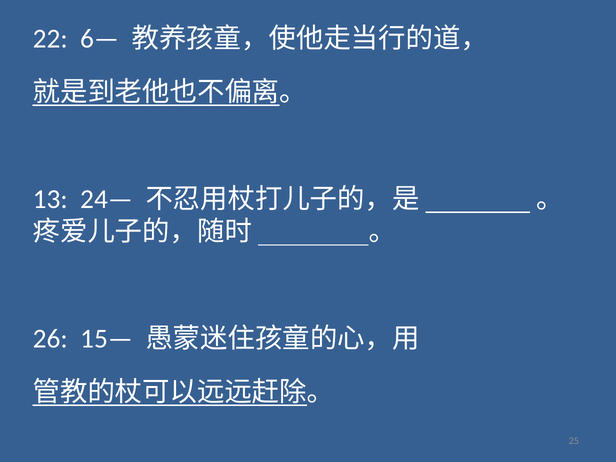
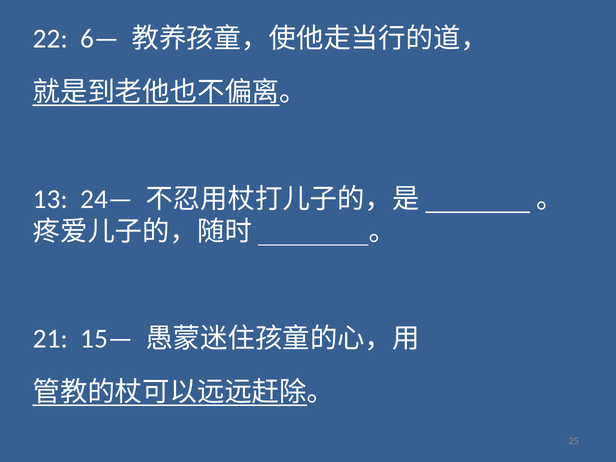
26: 26 -> 21 (50, 339)
